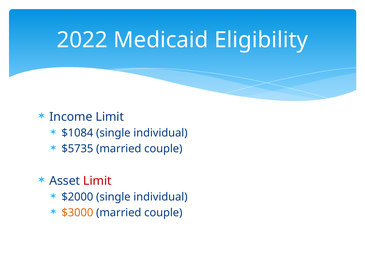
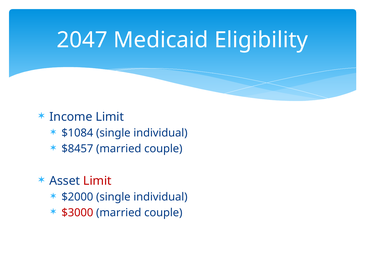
2022: 2022 -> 2047 (82, 40)
$5735: $5735 -> $8457 (77, 149)
$3000 colour: orange -> red (77, 212)
